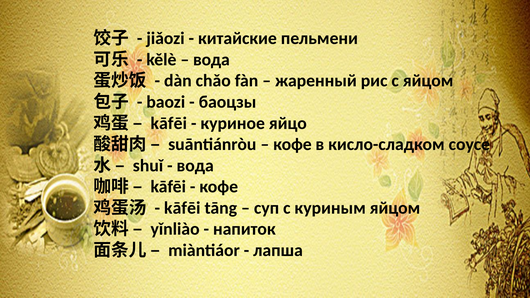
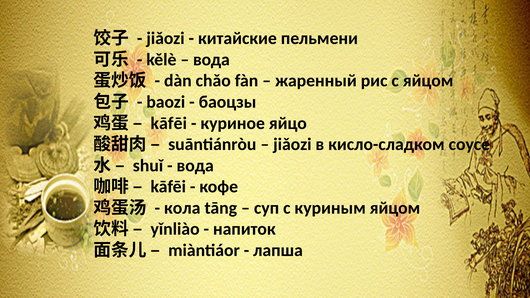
кофе: кофе -> jiǎozi (292, 144)
kāfēi: kāfēi -> кола (182, 208)
